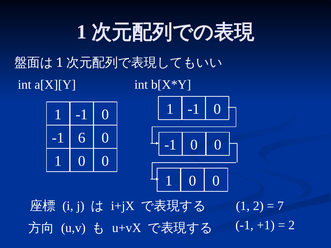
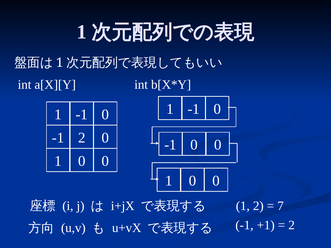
-1 6: 6 -> 2 (82, 138)
